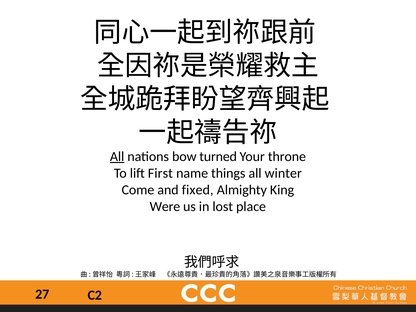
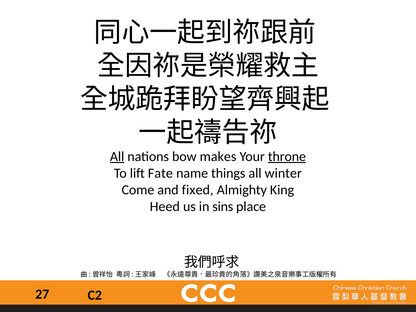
turned: turned -> makes (218, 157)
throne underline: none -> present (287, 157)
First: First -> Fate (160, 173)
Were: Were -> Heed (165, 206)
lost: lost -> sins (223, 206)
